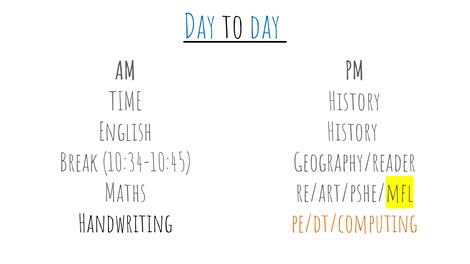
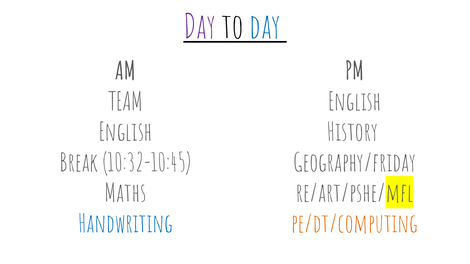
Day colour: blue -> purple (200, 27)
TIME: TIME -> TEAM (126, 102)
History: History -> English (355, 102)
10:34-10:45: 10:34-10:45 -> 10:32-10:45 (147, 163)
Geography/reader: Geography/reader -> Geography/friday (355, 163)
Handwriting colour: black -> blue (125, 224)
